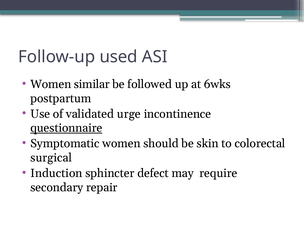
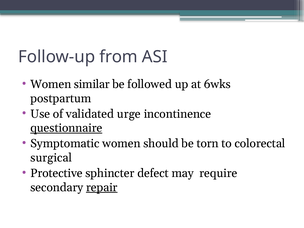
used: used -> from (119, 57)
skin: skin -> torn (208, 144)
Induction: Induction -> Protective (56, 173)
repair underline: none -> present (102, 187)
